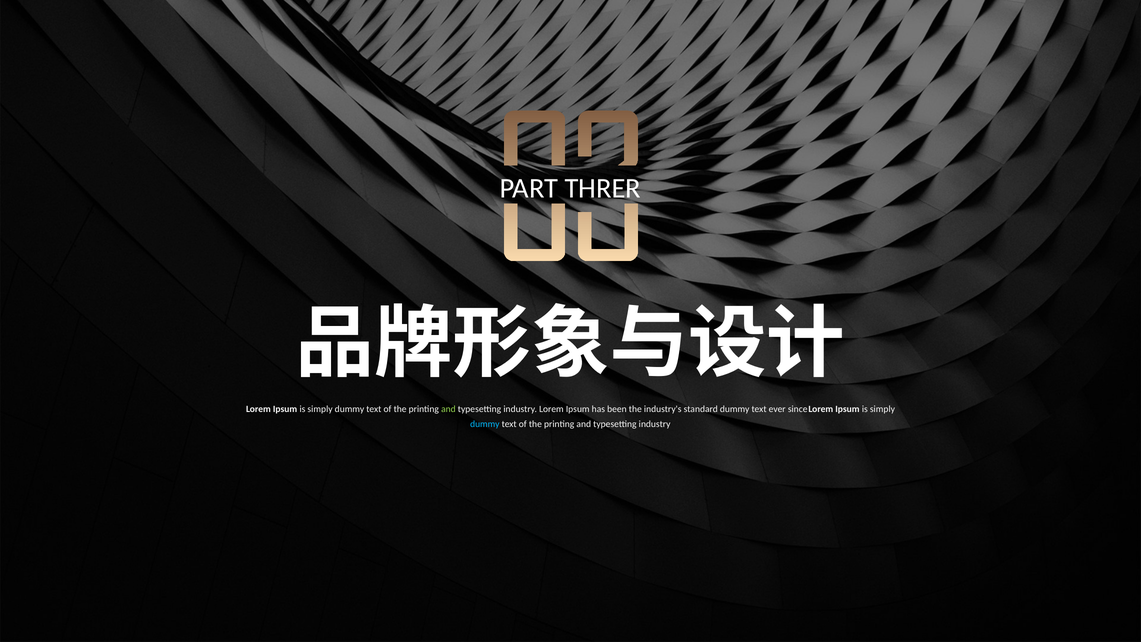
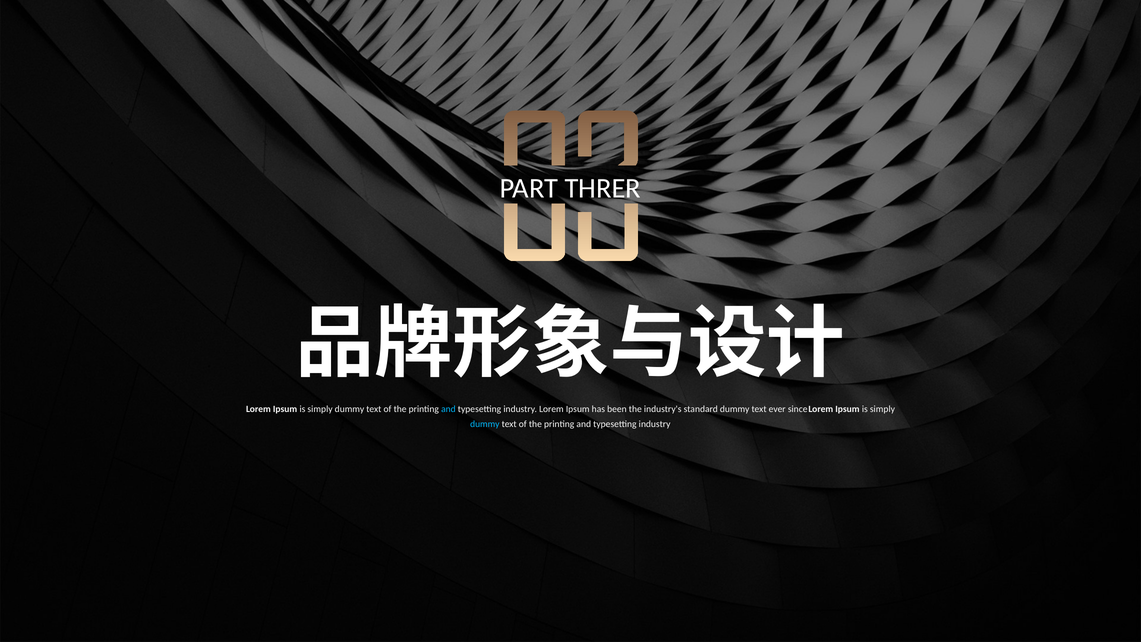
and colour: light green -> light blue (448, 409)
